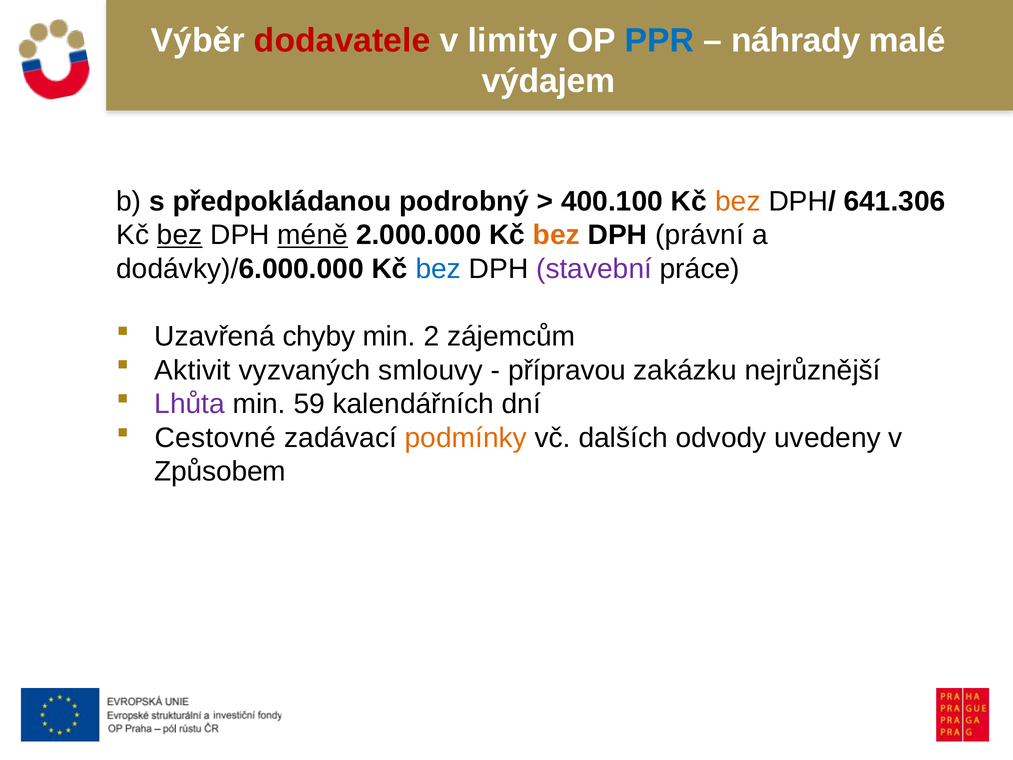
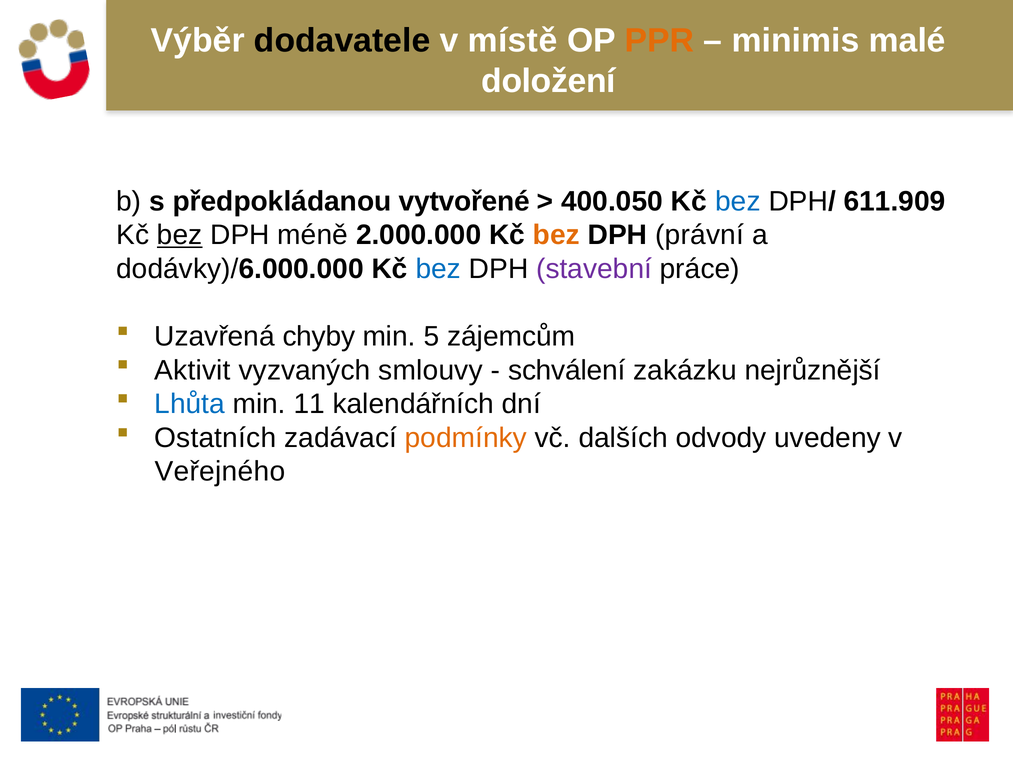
dodavatele colour: red -> black (342, 40)
limity: limity -> místě (513, 40)
PPR colour: blue -> orange (659, 40)
náhrady: náhrady -> minimis (795, 40)
výdajem: výdajem -> doložení (548, 81)
podrobný: podrobný -> vytvořené (464, 201)
400.100: 400.100 -> 400.050 (612, 201)
bez colour: orange -> blue (738, 201)
641.306: 641.306 -> 611.909 (895, 201)
méně underline: present -> none (313, 235)
2: 2 -> 5 (431, 336)
přípravou: přípravou -> schválení (567, 370)
Lhůta colour: purple -> blue (190, 404)
59: 59 -> 11 (309, 404)
Cestovné: Cestovné -> Ostatních (215, 438)
Způsobem: Způsobem -> Veřejného (220, 471)
